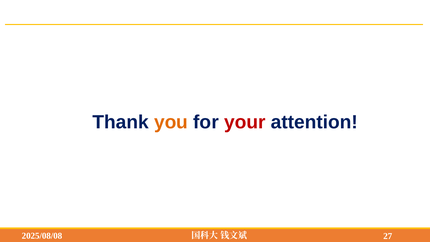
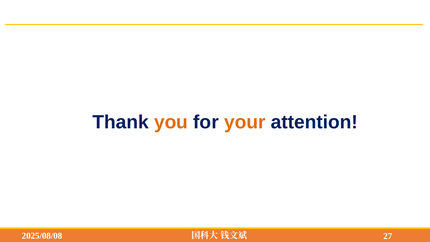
your colour: red -> orange (245, 122)
